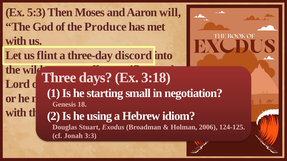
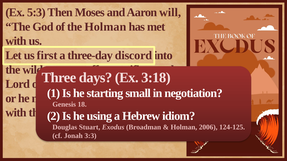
the Produce: Produce -> Holman (105, 27)
flint: flint -> first (47, 56)
